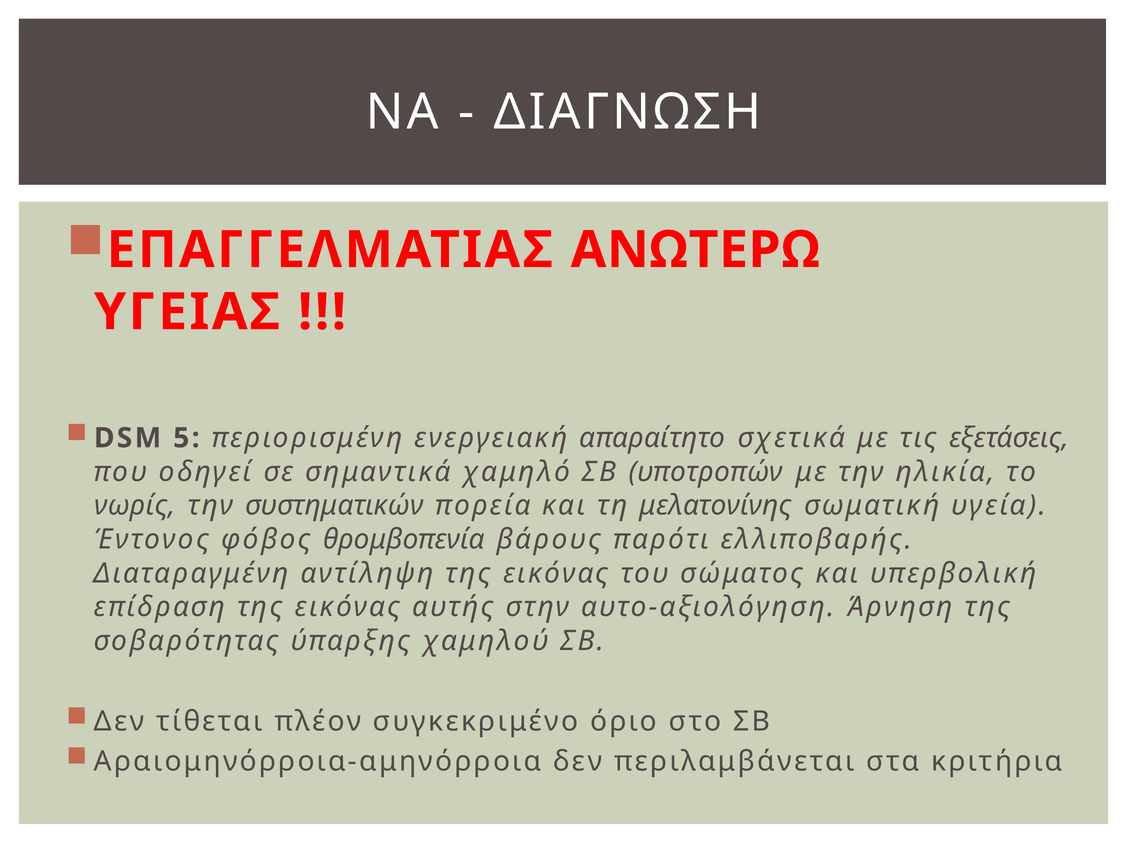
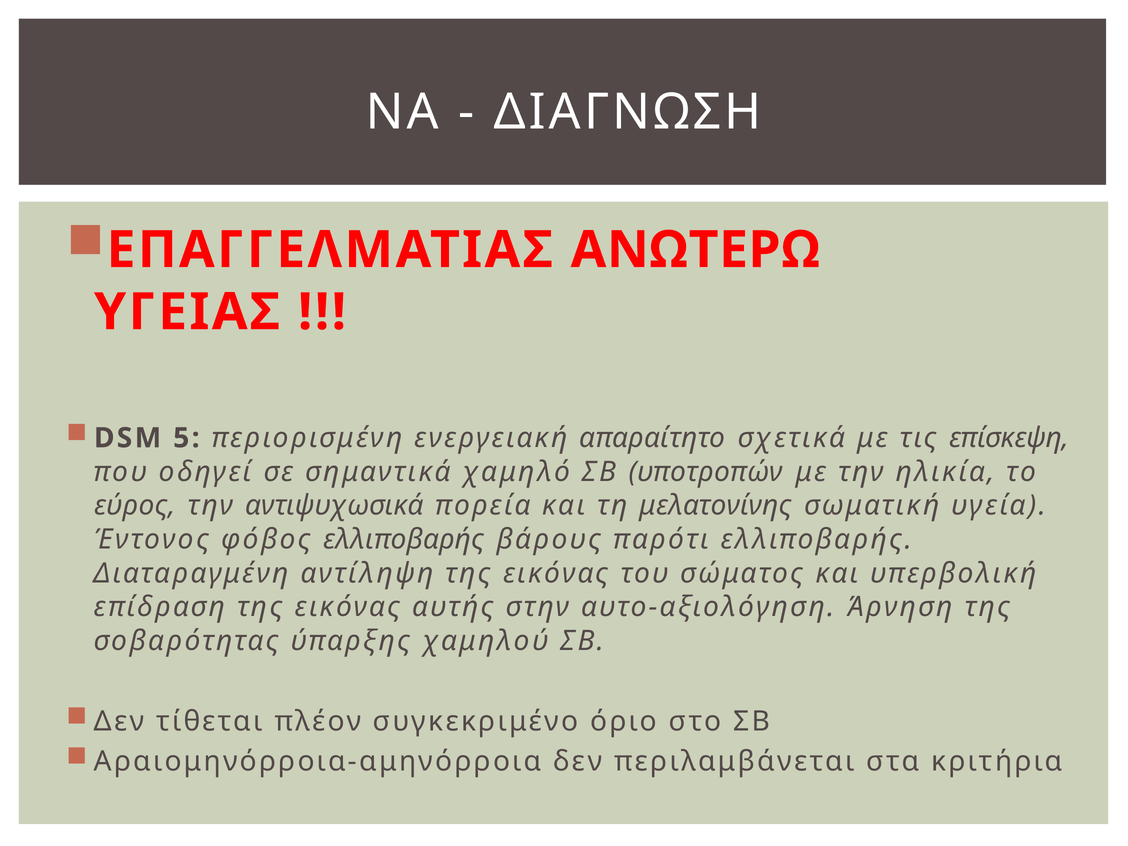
εξετάσεις: εξετάσεις -> επίσκεψη (1009, 438)
νωρίς: νωρίς -> εύρος (135, 506)
συστηματικών: συστηματικών -> αντιψυχωσικά (334, 506)
φόβος θρομβοπενία: θρομβοπενία -> ελλιποβαρής (404, 540)
